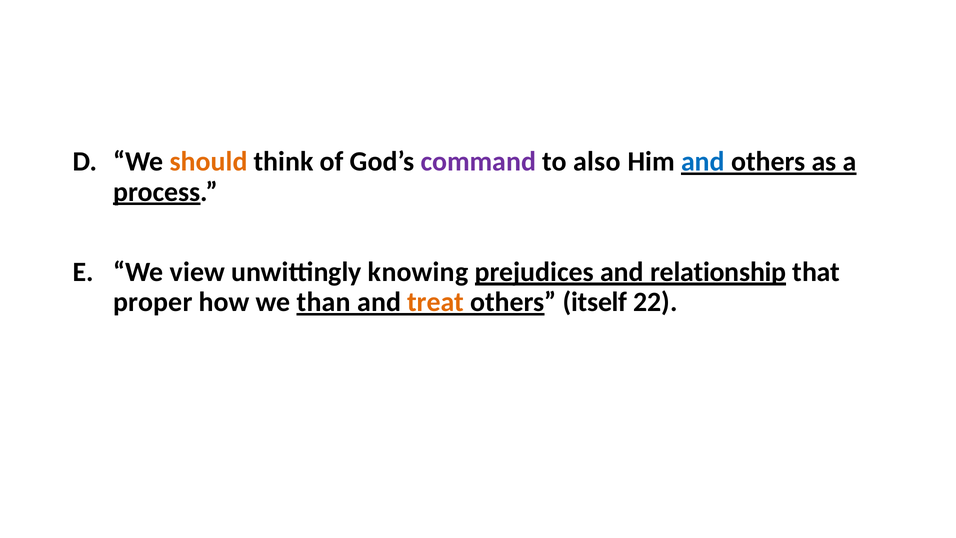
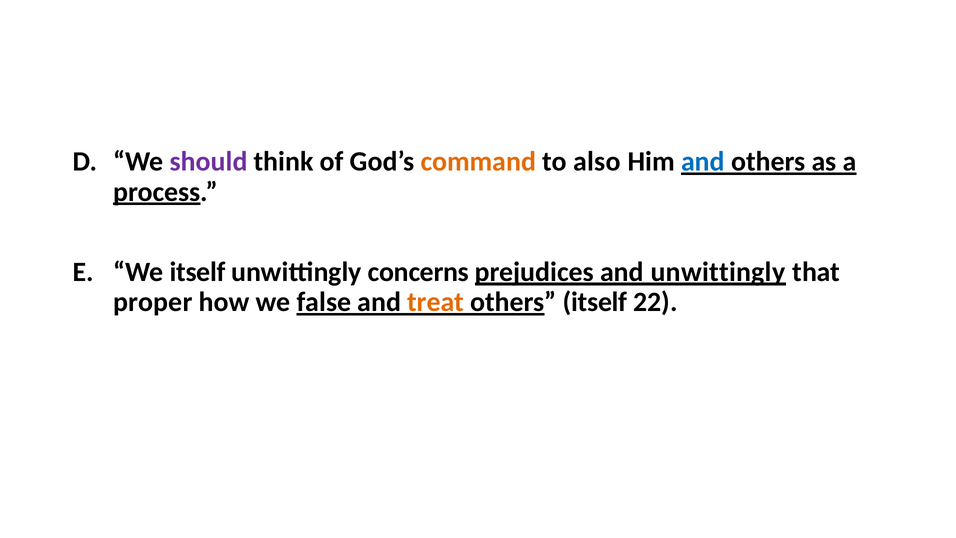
should colour: orange -> purple (209, 162)
command colour: purple -> orange (478, 162)
We view: view -> itself (198, 272)
knowing: knowing -> concerns (418, 272)
and relationship: relationship -> unwittingly (718, 272)
than: than -> false (324, 302)
